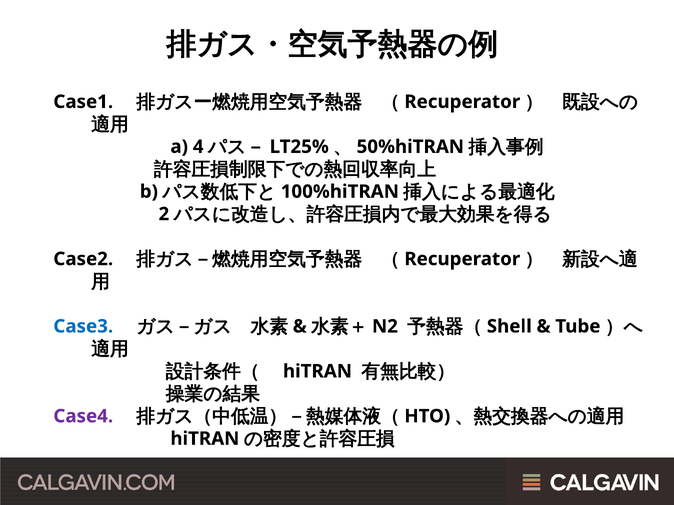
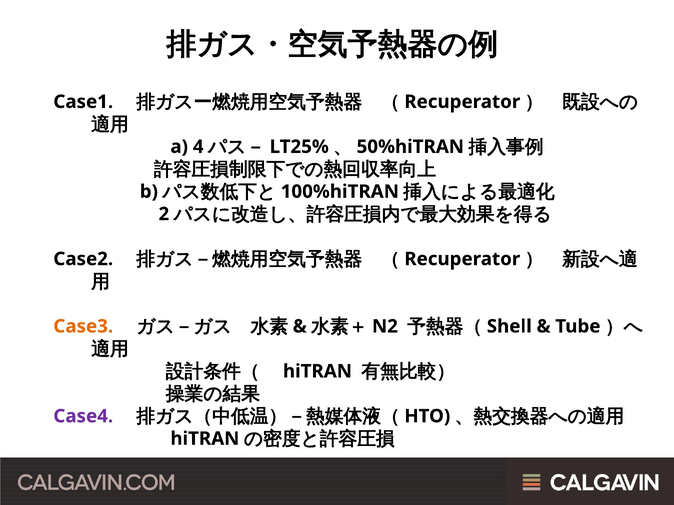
Case3 colour: blue -> orange (83, 327)
